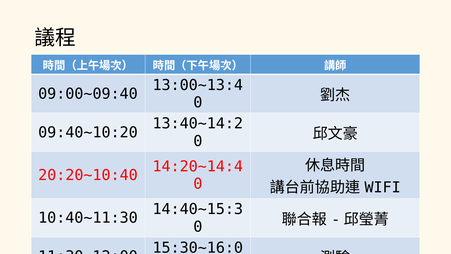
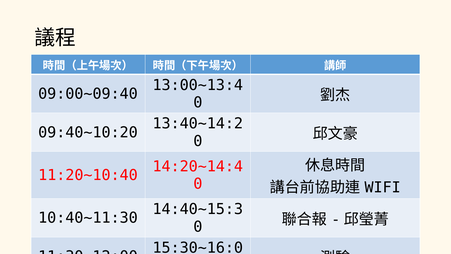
20:20~10:40: 20:20~10:40 -> 11:20~10:40 (88, 175)
